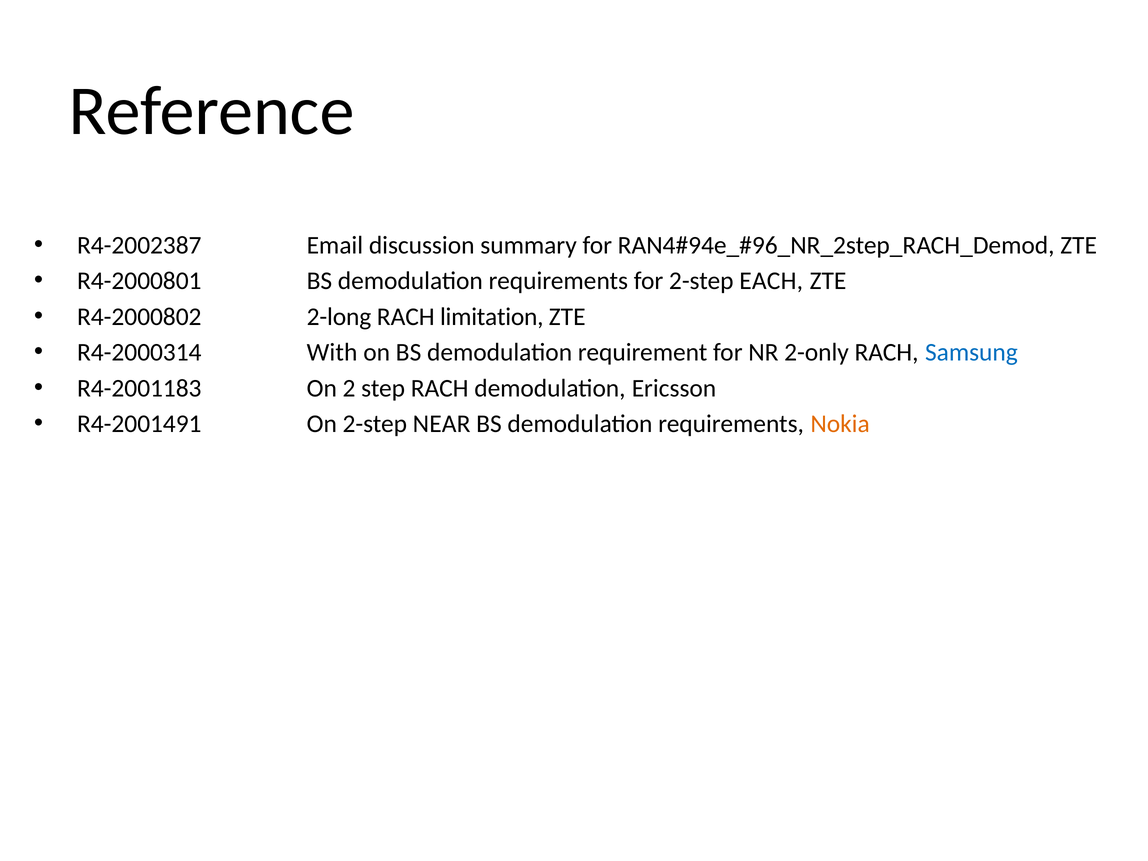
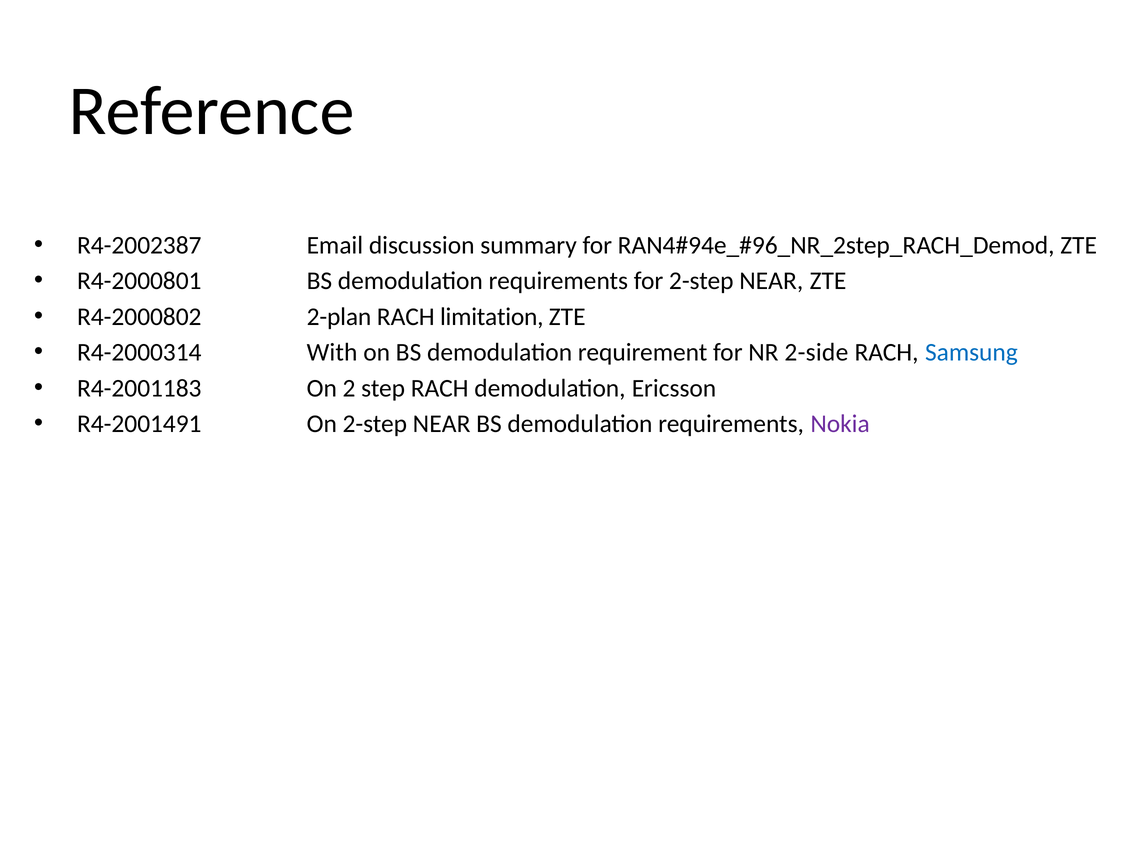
for 2-step EACH: EACH -> NEAR (771, 281)
2-long: 2-long -> 2-plan (339, 317)
2-only: 2-only -> 2-side (816, 352)
Nokia colour: orange -> purple (840, 424)
